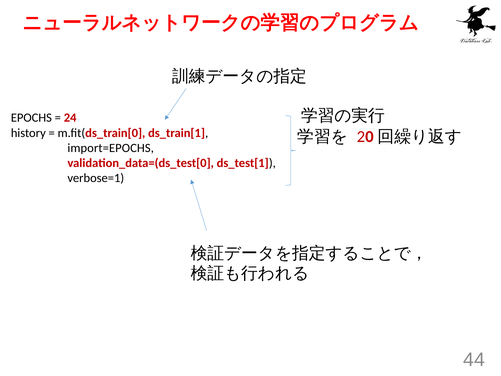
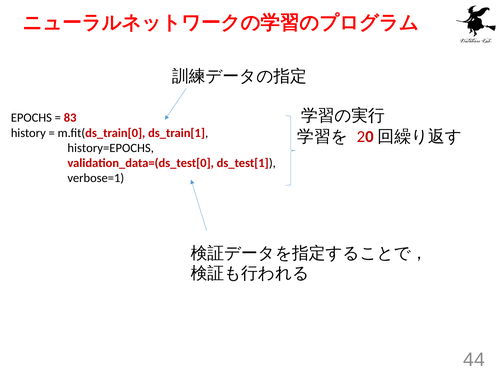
24: 24 -> 83 (70, 118)
import=EPOCHS: import=EPOCHS -> history=EPOCHS (111, 148)
